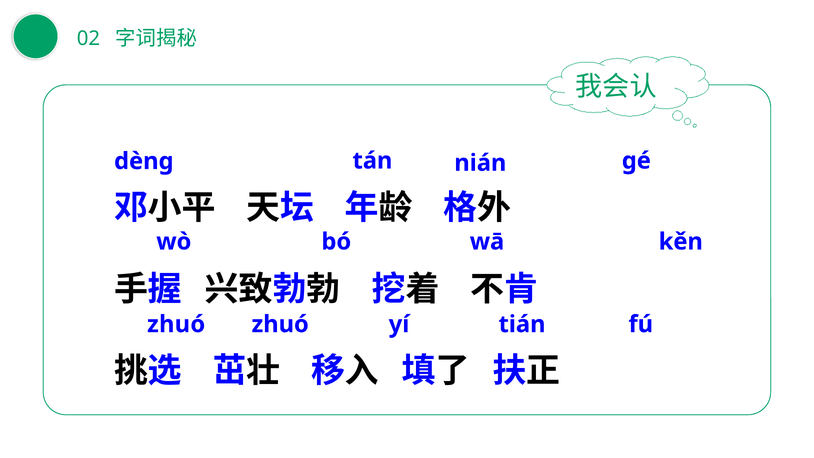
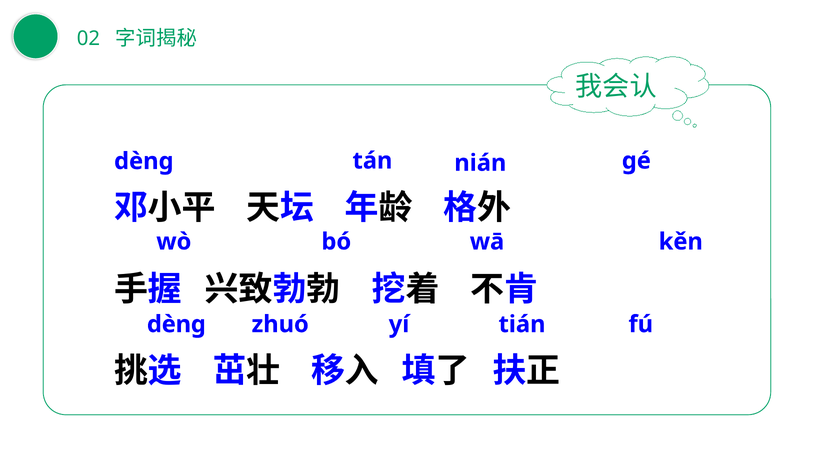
zhuó: zhuó -> dènɡ (176, 324)
